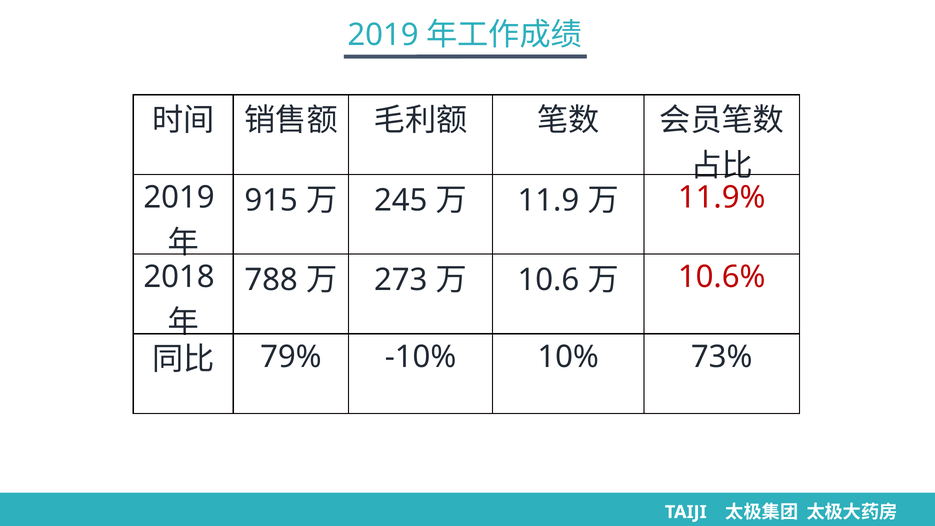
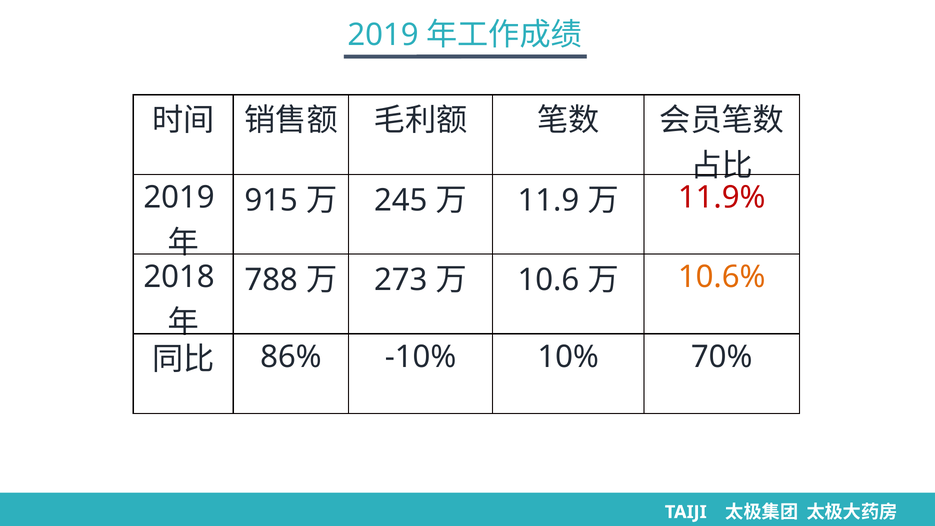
10.6% colour: red -> orange (722, 277)
79%: 79% -> 86% (291, 357)
73%: 73% -> 70% (722, 357)
